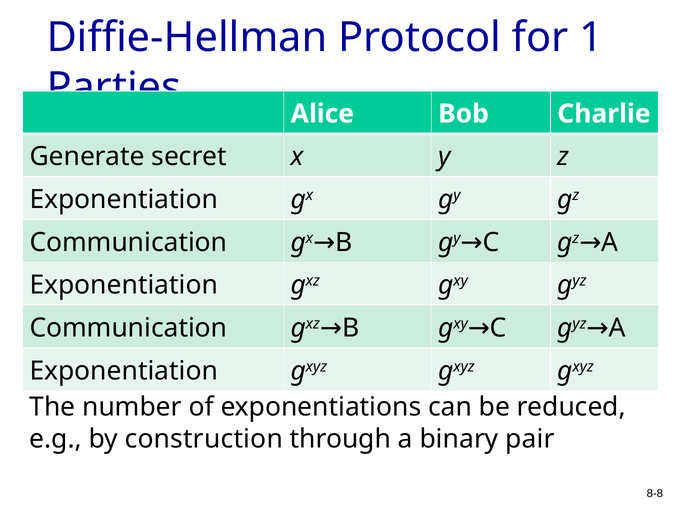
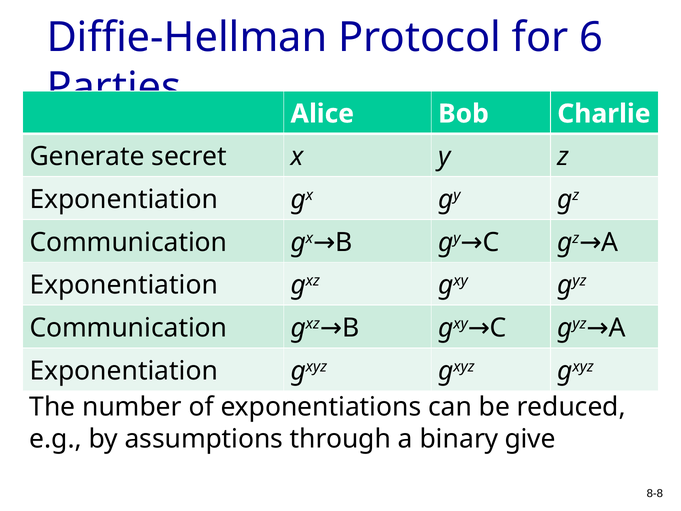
1: 1 -> 6 (591, 38)
construction: construction -> assumptions (204, 439)
pair: pair -> give (530, 439)
